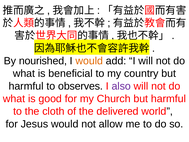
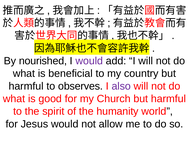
would colour: orange -> purple (89, 61)
cloth: cloth -> spirit (53, 111)
delivered: delivered -> humanity (118, 111)
